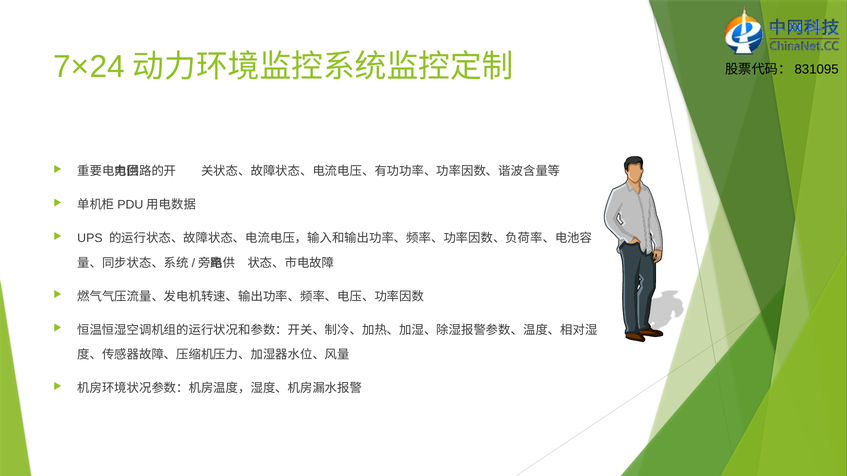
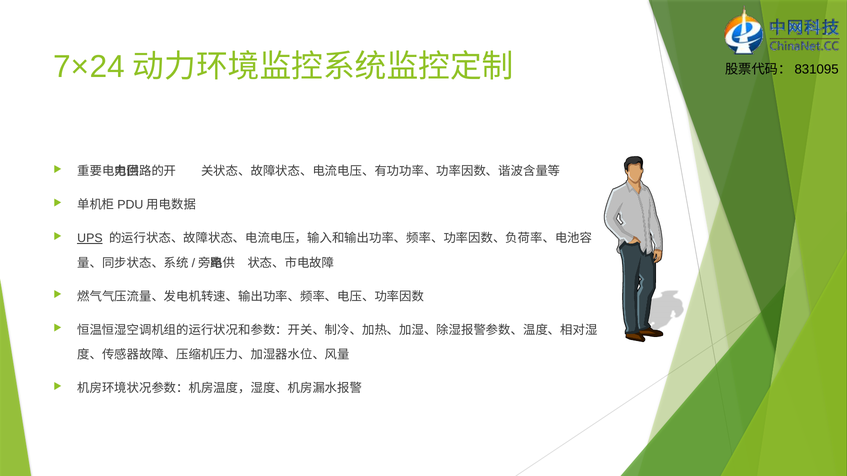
UPS underline: none -> present (90, 239)
